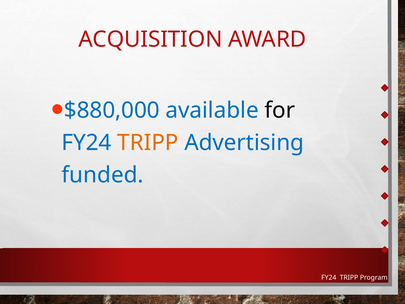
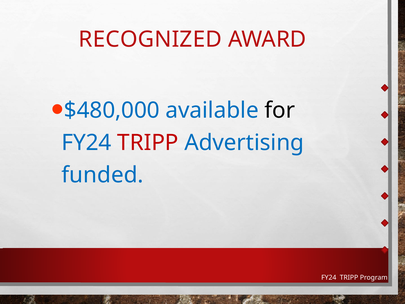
ACQUISITION: ACQUISITION -> RECOGNIZED (150, 39)
$880,000: $880,000 -> $480,000 (112, 110)
TRIPP colour: orange -> red (148, 143)
